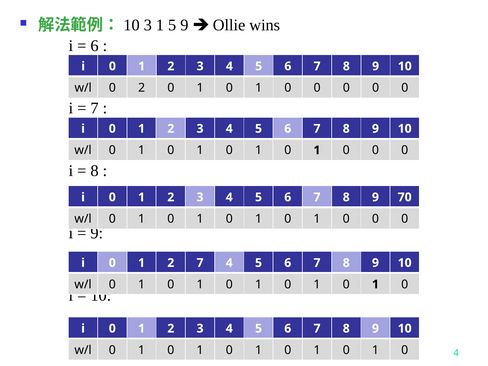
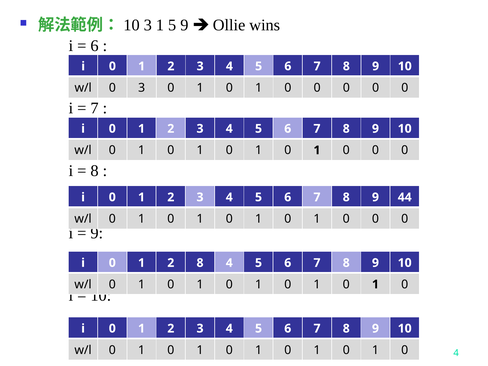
0 2: 2 -> 3 (142, 88)
70: 70 -> 44 (405, 197)
2 7: 7 -> 8 (200, 263)
